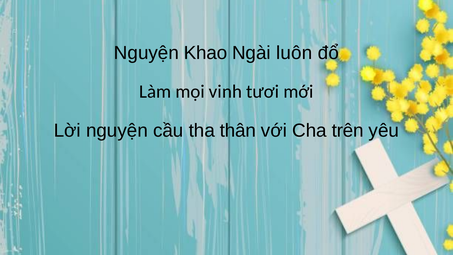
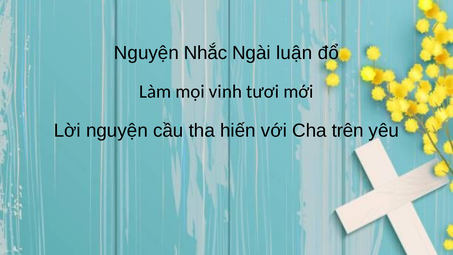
Khao: Khao -> Nhắc (205, 53)
luôn: luôn -> luận (294, 53)
thân: thân -> hiến (238, 130)
